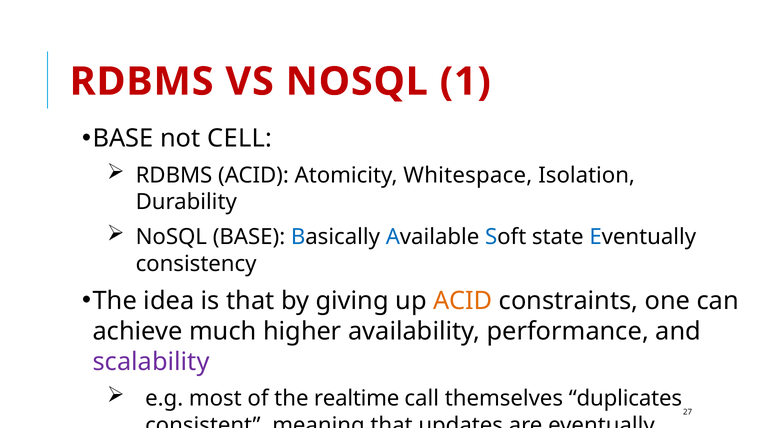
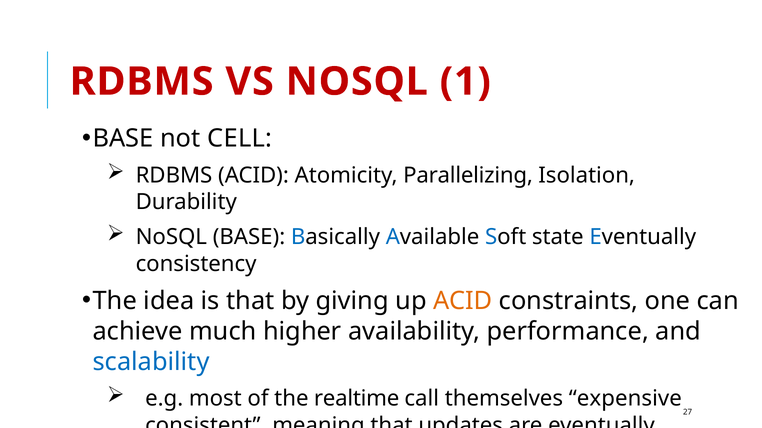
Whitespace: Whitespace -> Parallelizing (468, 176)
scalability colour: purple -> blue (151, 362)
duplicates: duplicates -> expensive (625, 399)
